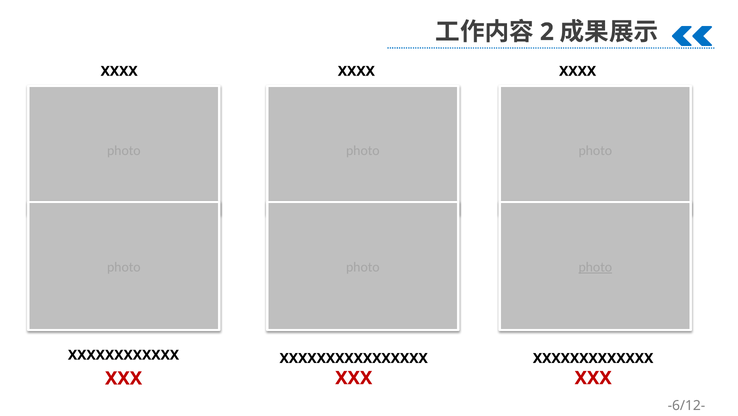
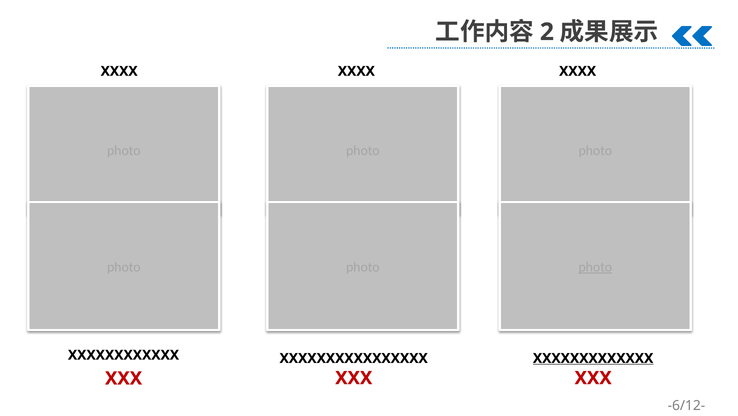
XXXXXXXXXXXXX underline: none -> present (593, 359)
